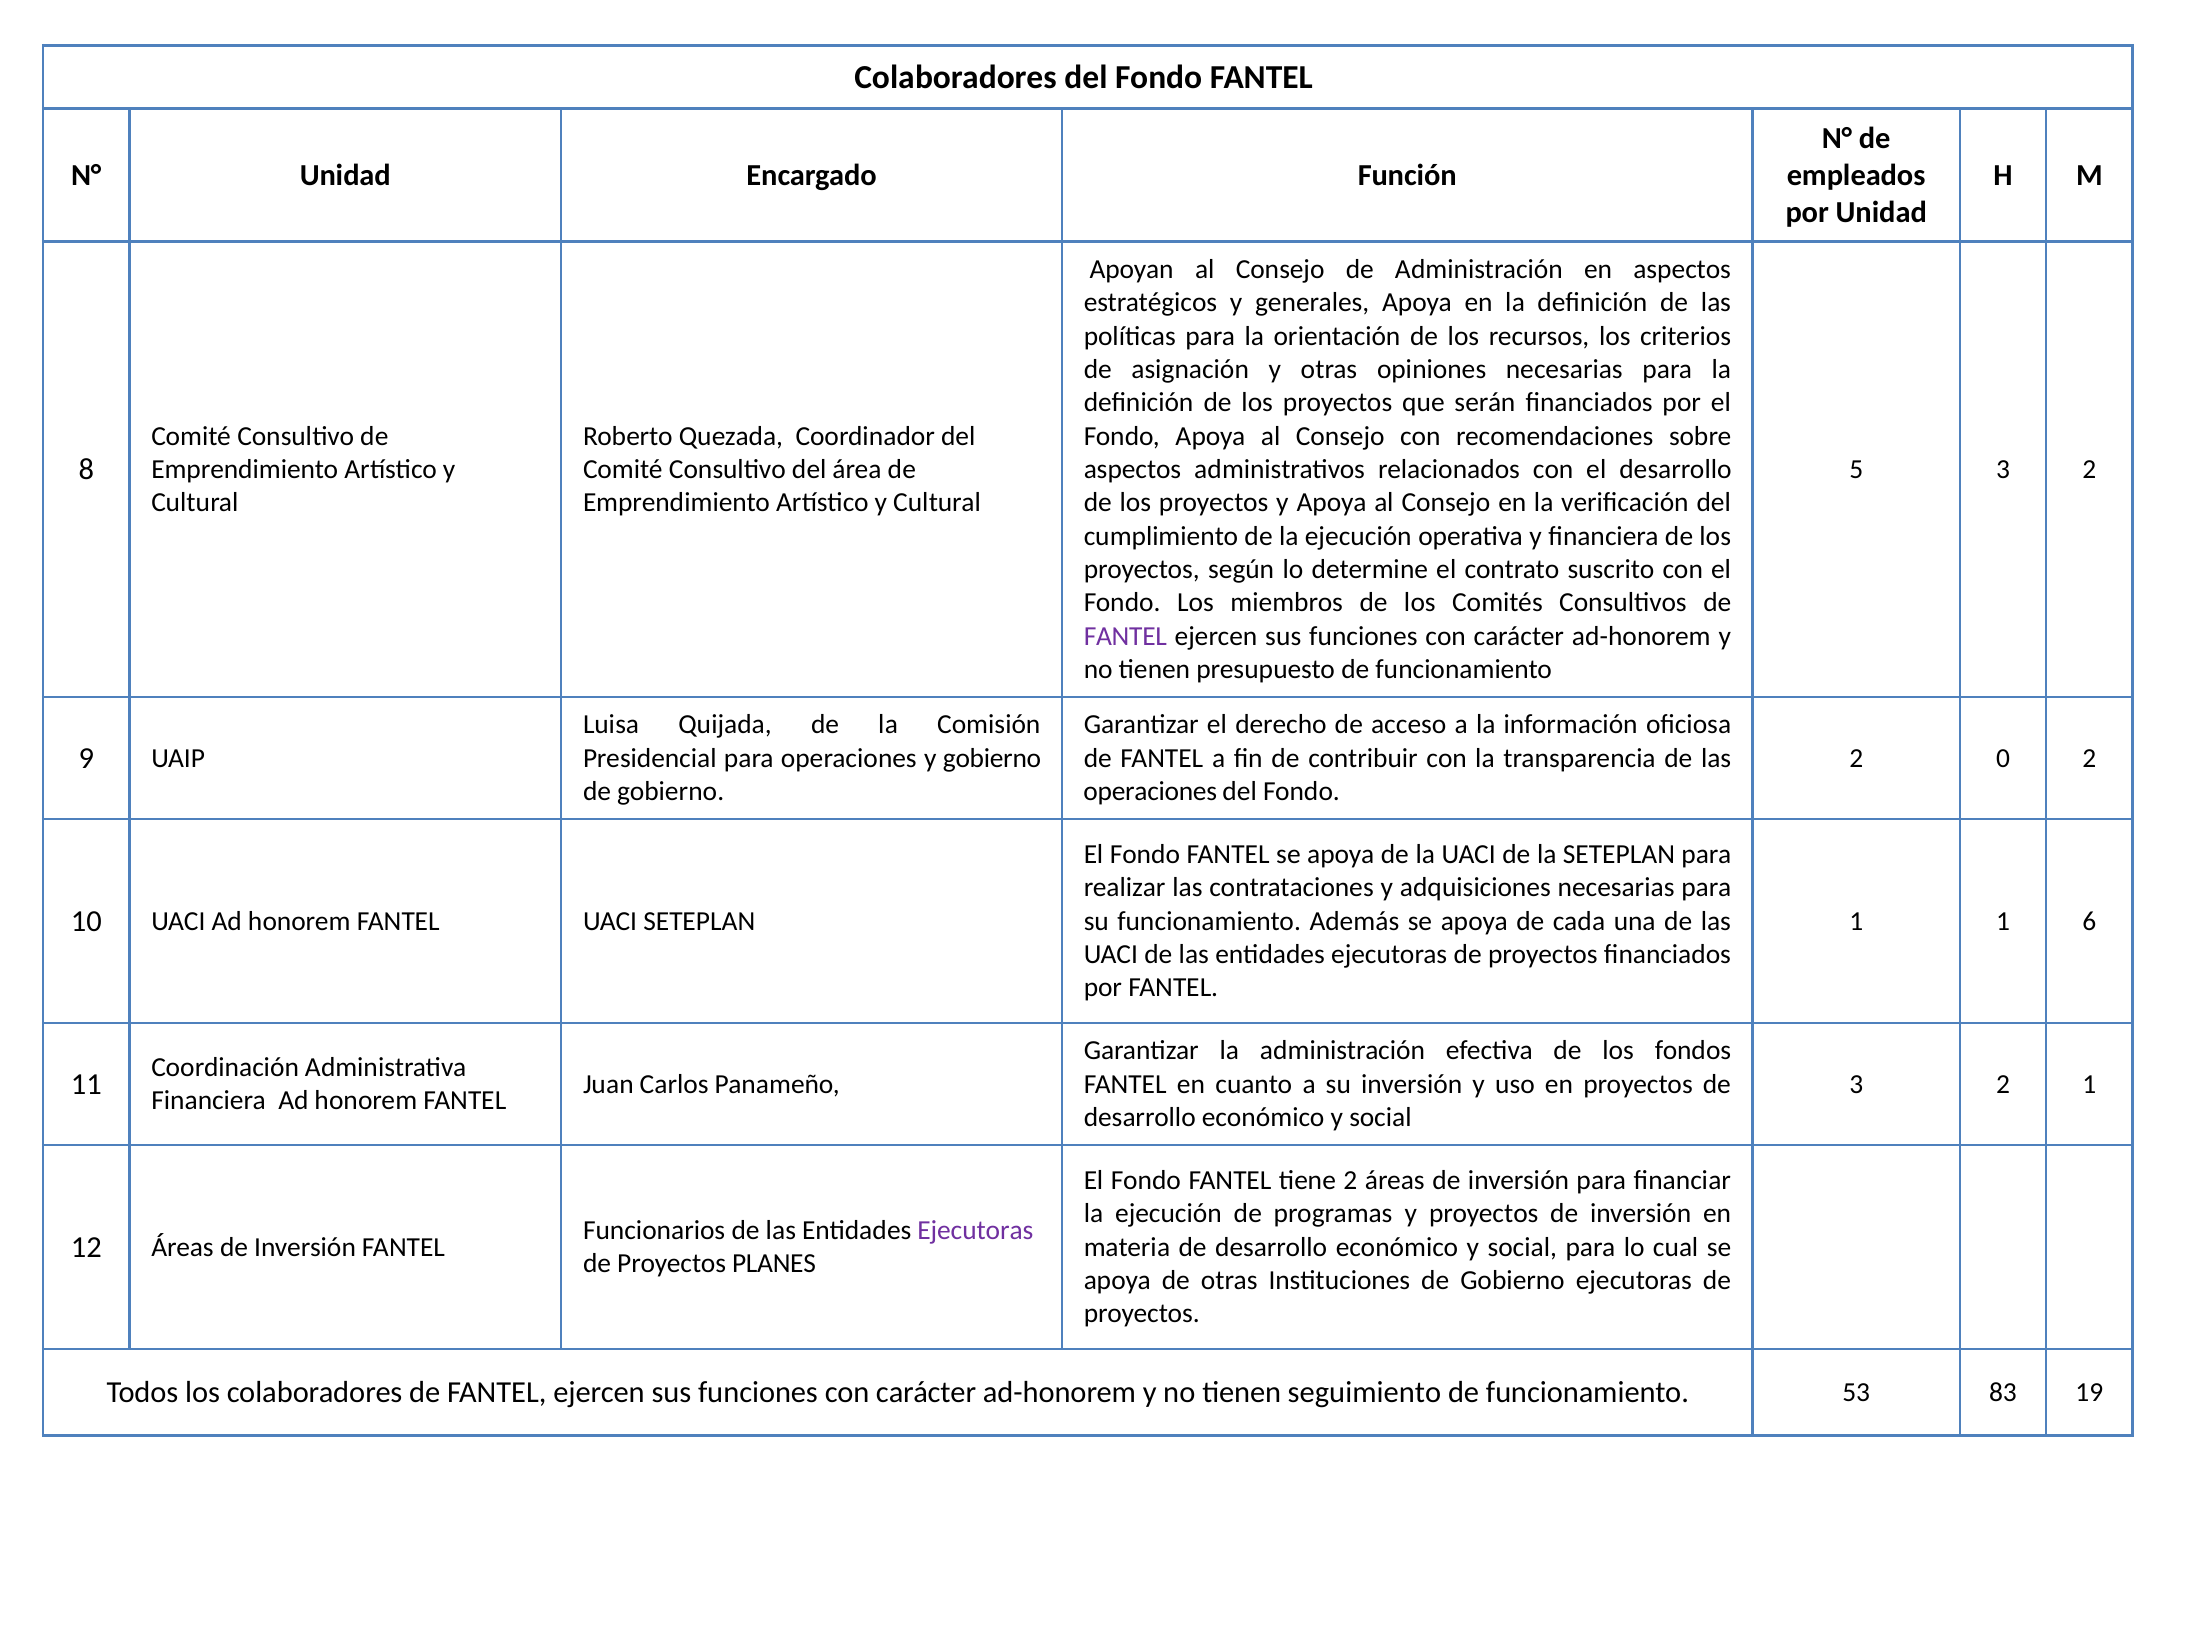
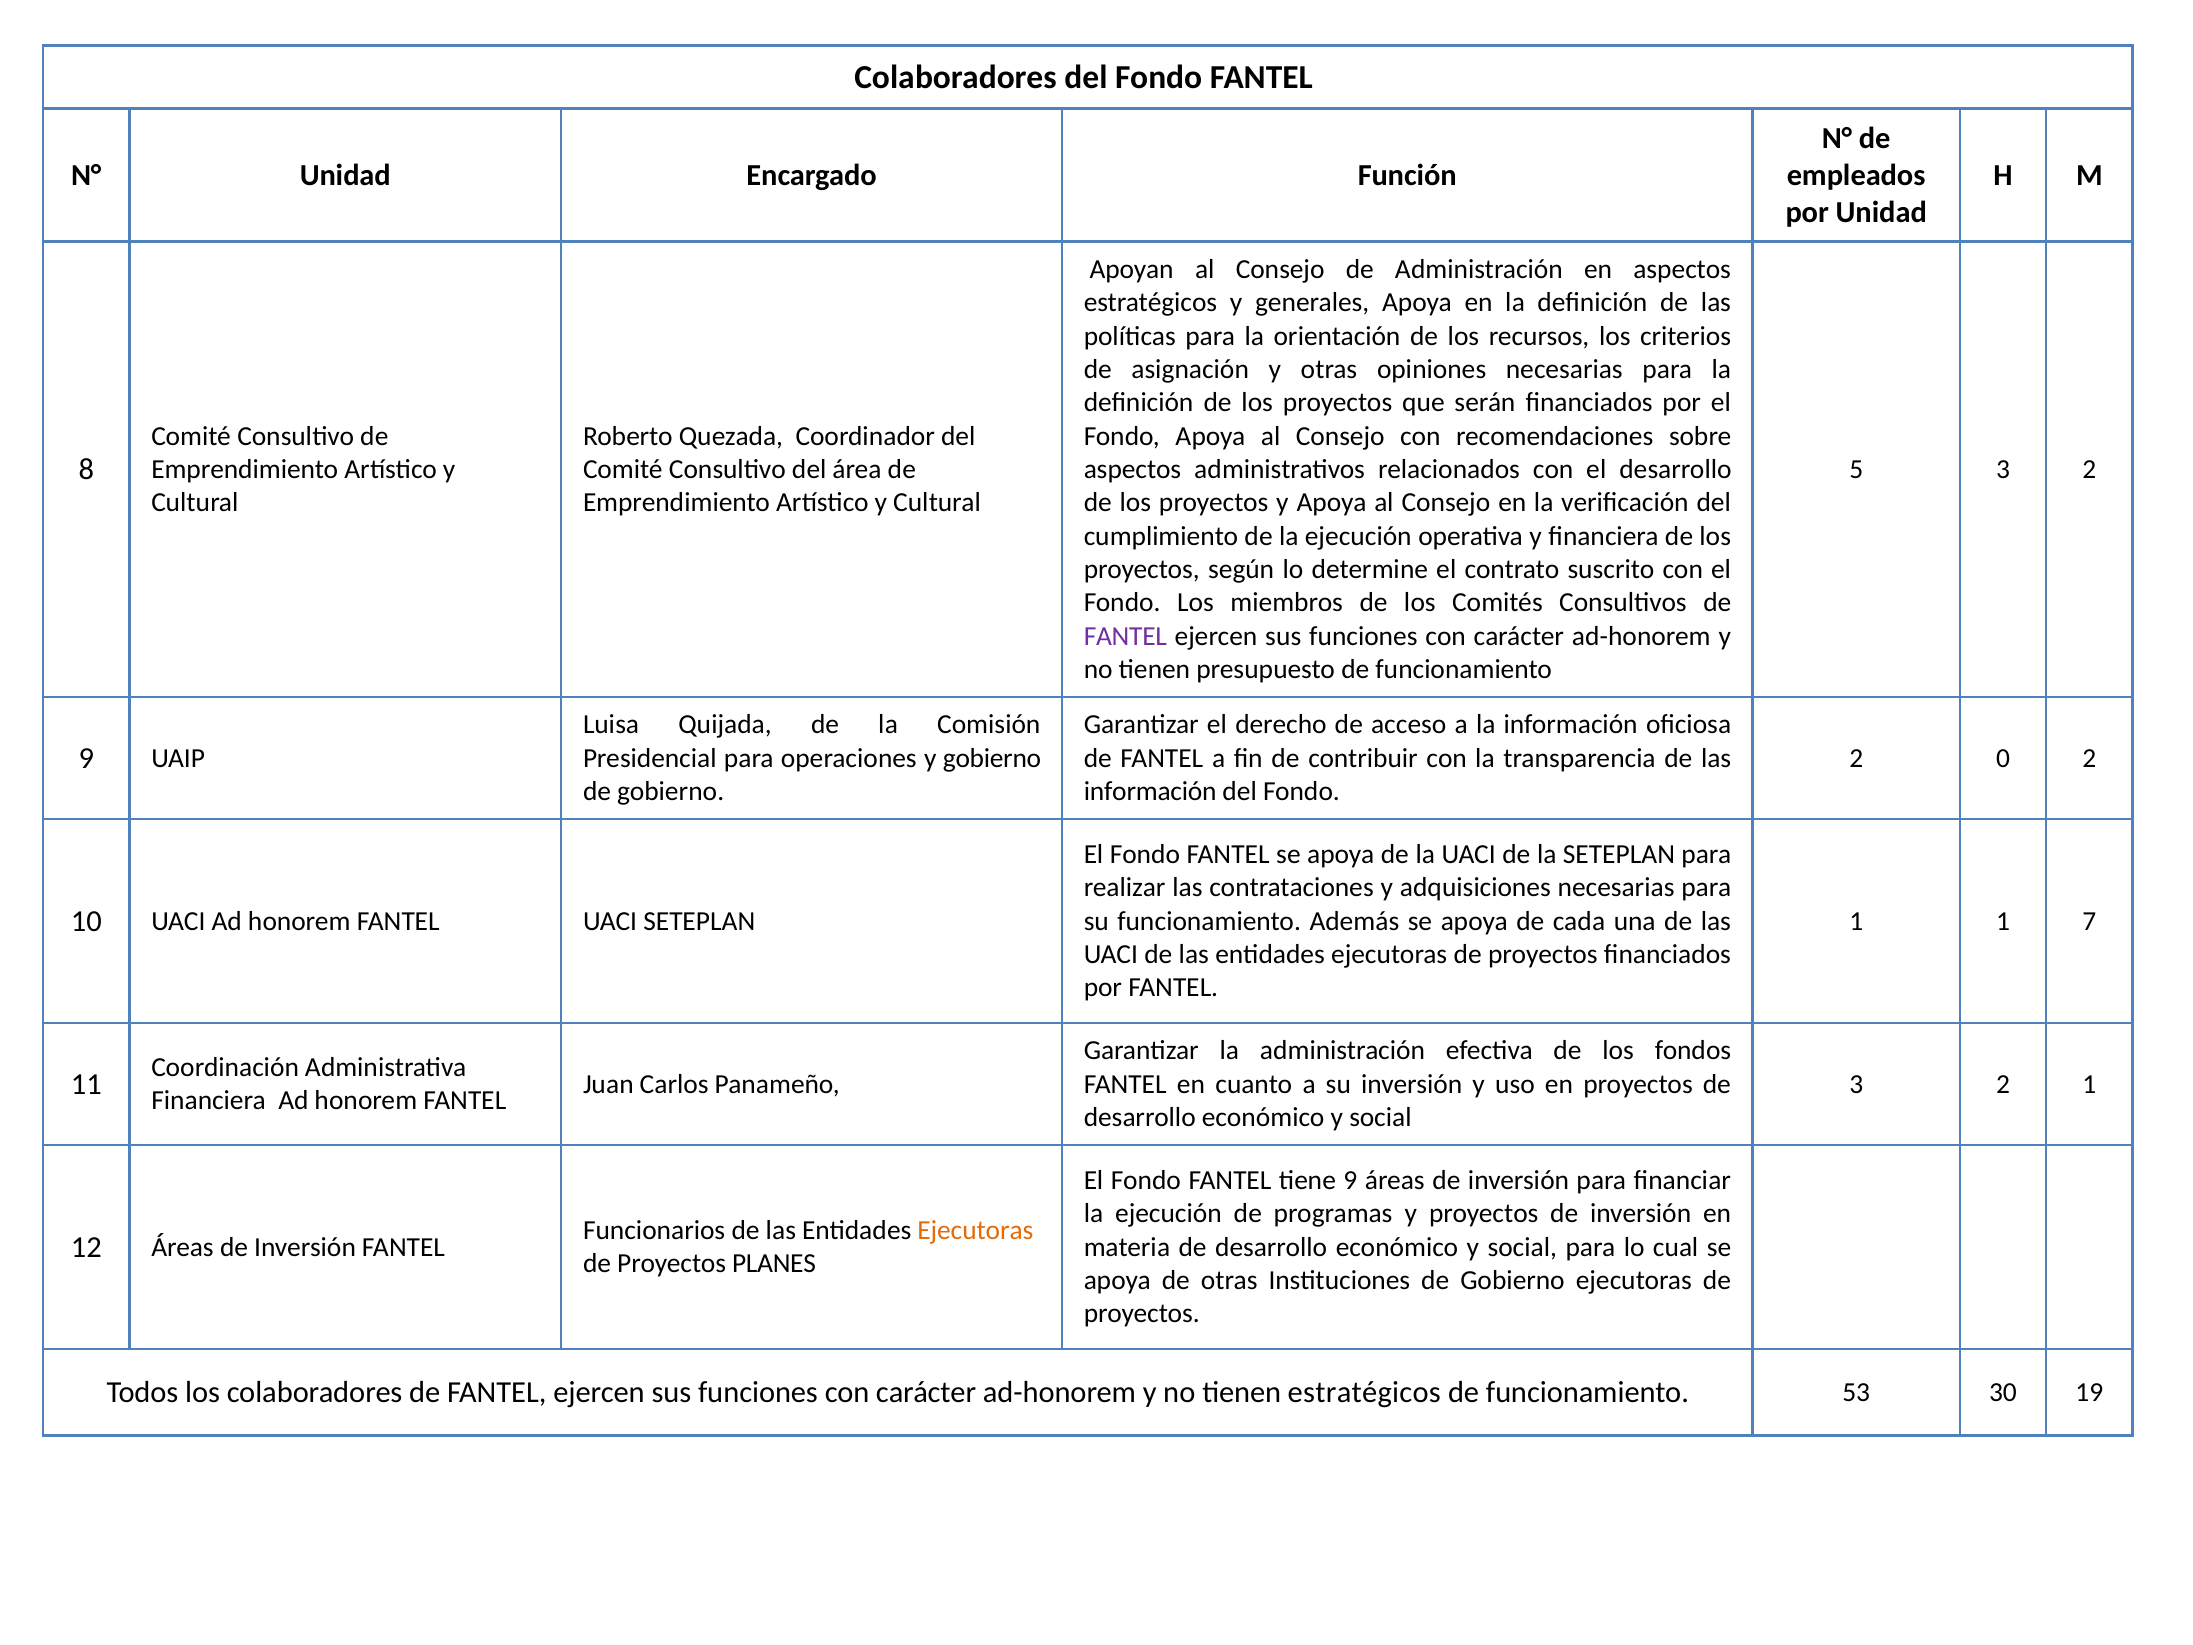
operaciones: operaciones -> información (1150, 791)
6: 6 -> 7 (2089, 921)
tiene 2: 2 -> 9 (1350, 1180)
Ejecutoras colour: purple -> orange (975, 1230)
tienen seguimiento: seguimiento -> estratégicos (1364, 1392)
83: 83 -> 30 (2003, 1392)
